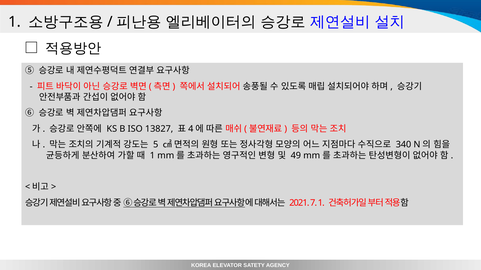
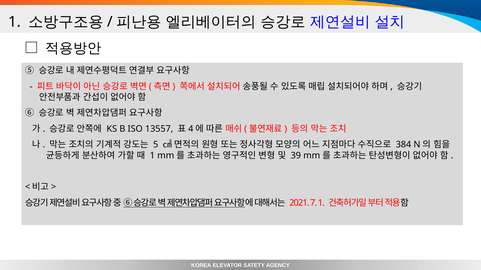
13827: 13827 -> 13557 (159, 129)
340: 340 -> 384 (403, 145)
49: 49 -> 39 (296, 156)
